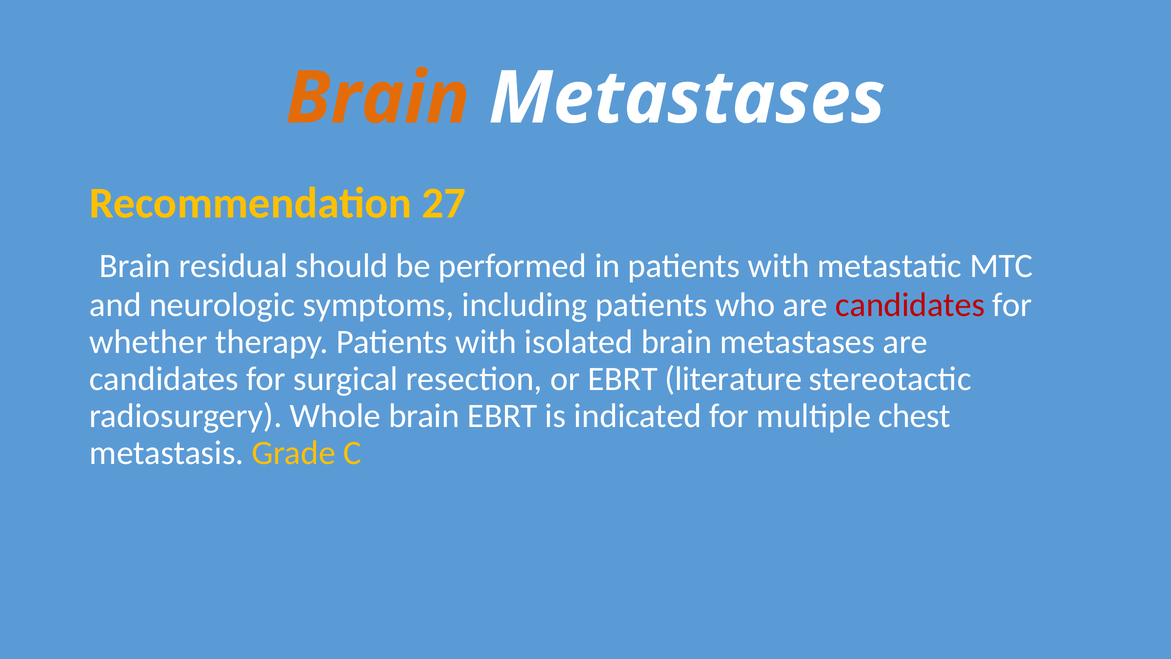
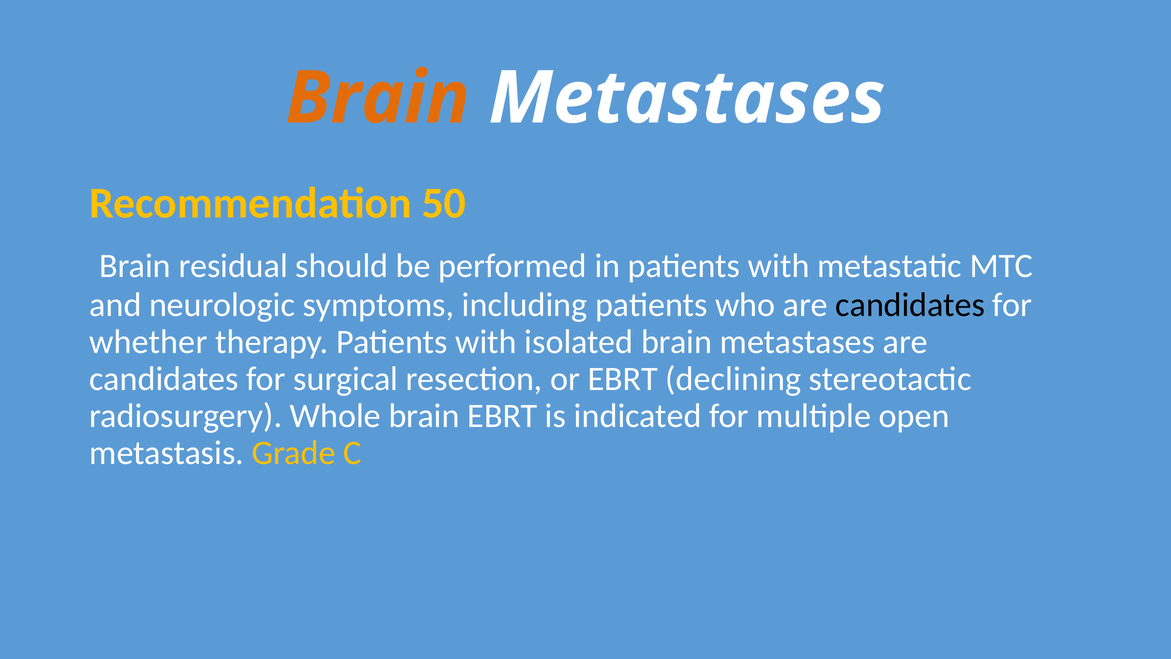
27: 27 -> 50 (444, 203)
candidates colour: red -> black (910, 305)
literature: literature -> declining (733, 379)
chest: chest -> open (914, 416)
